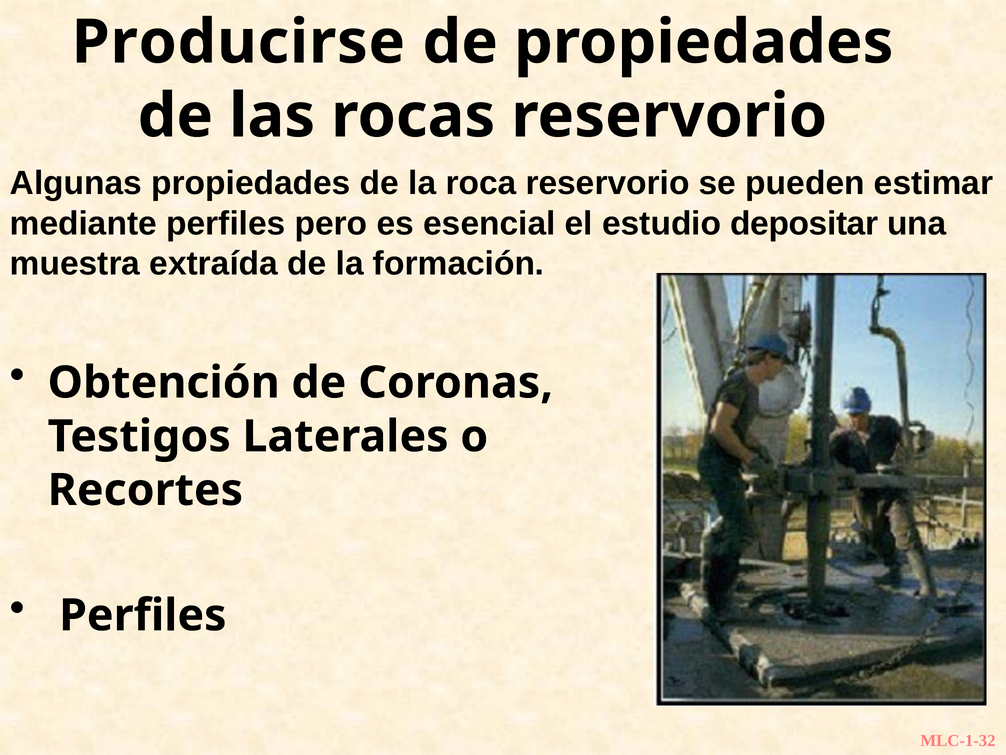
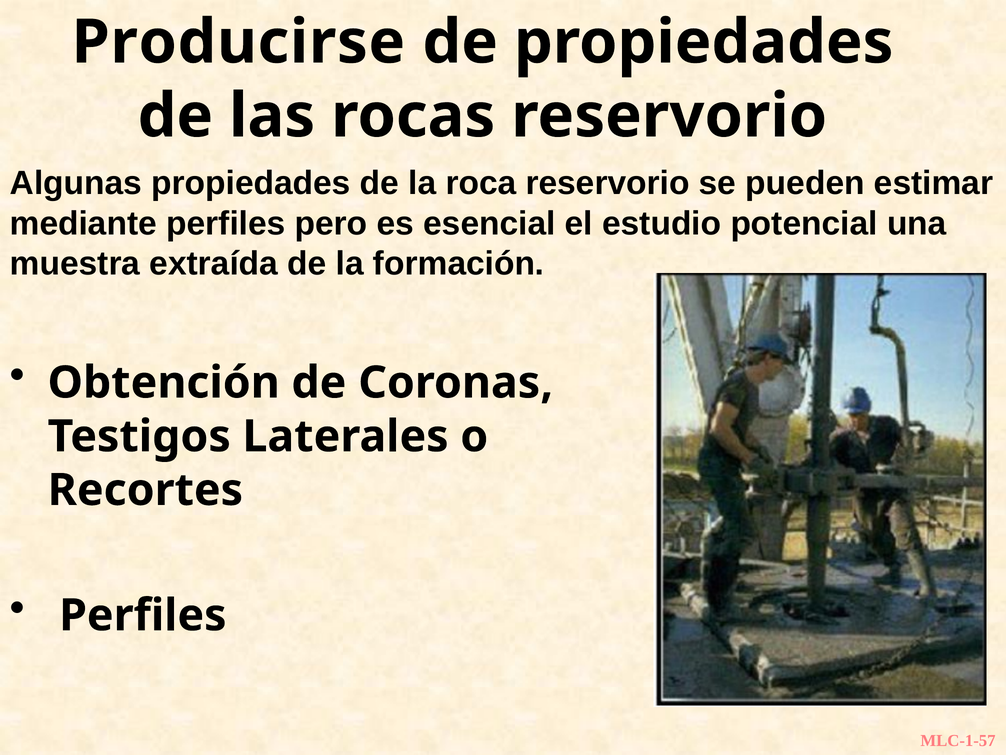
depositar: depositar -> potencial (804, 223)
MLC-1-32: MLC-1-32 -> MLC-1-57 (958, 740)
